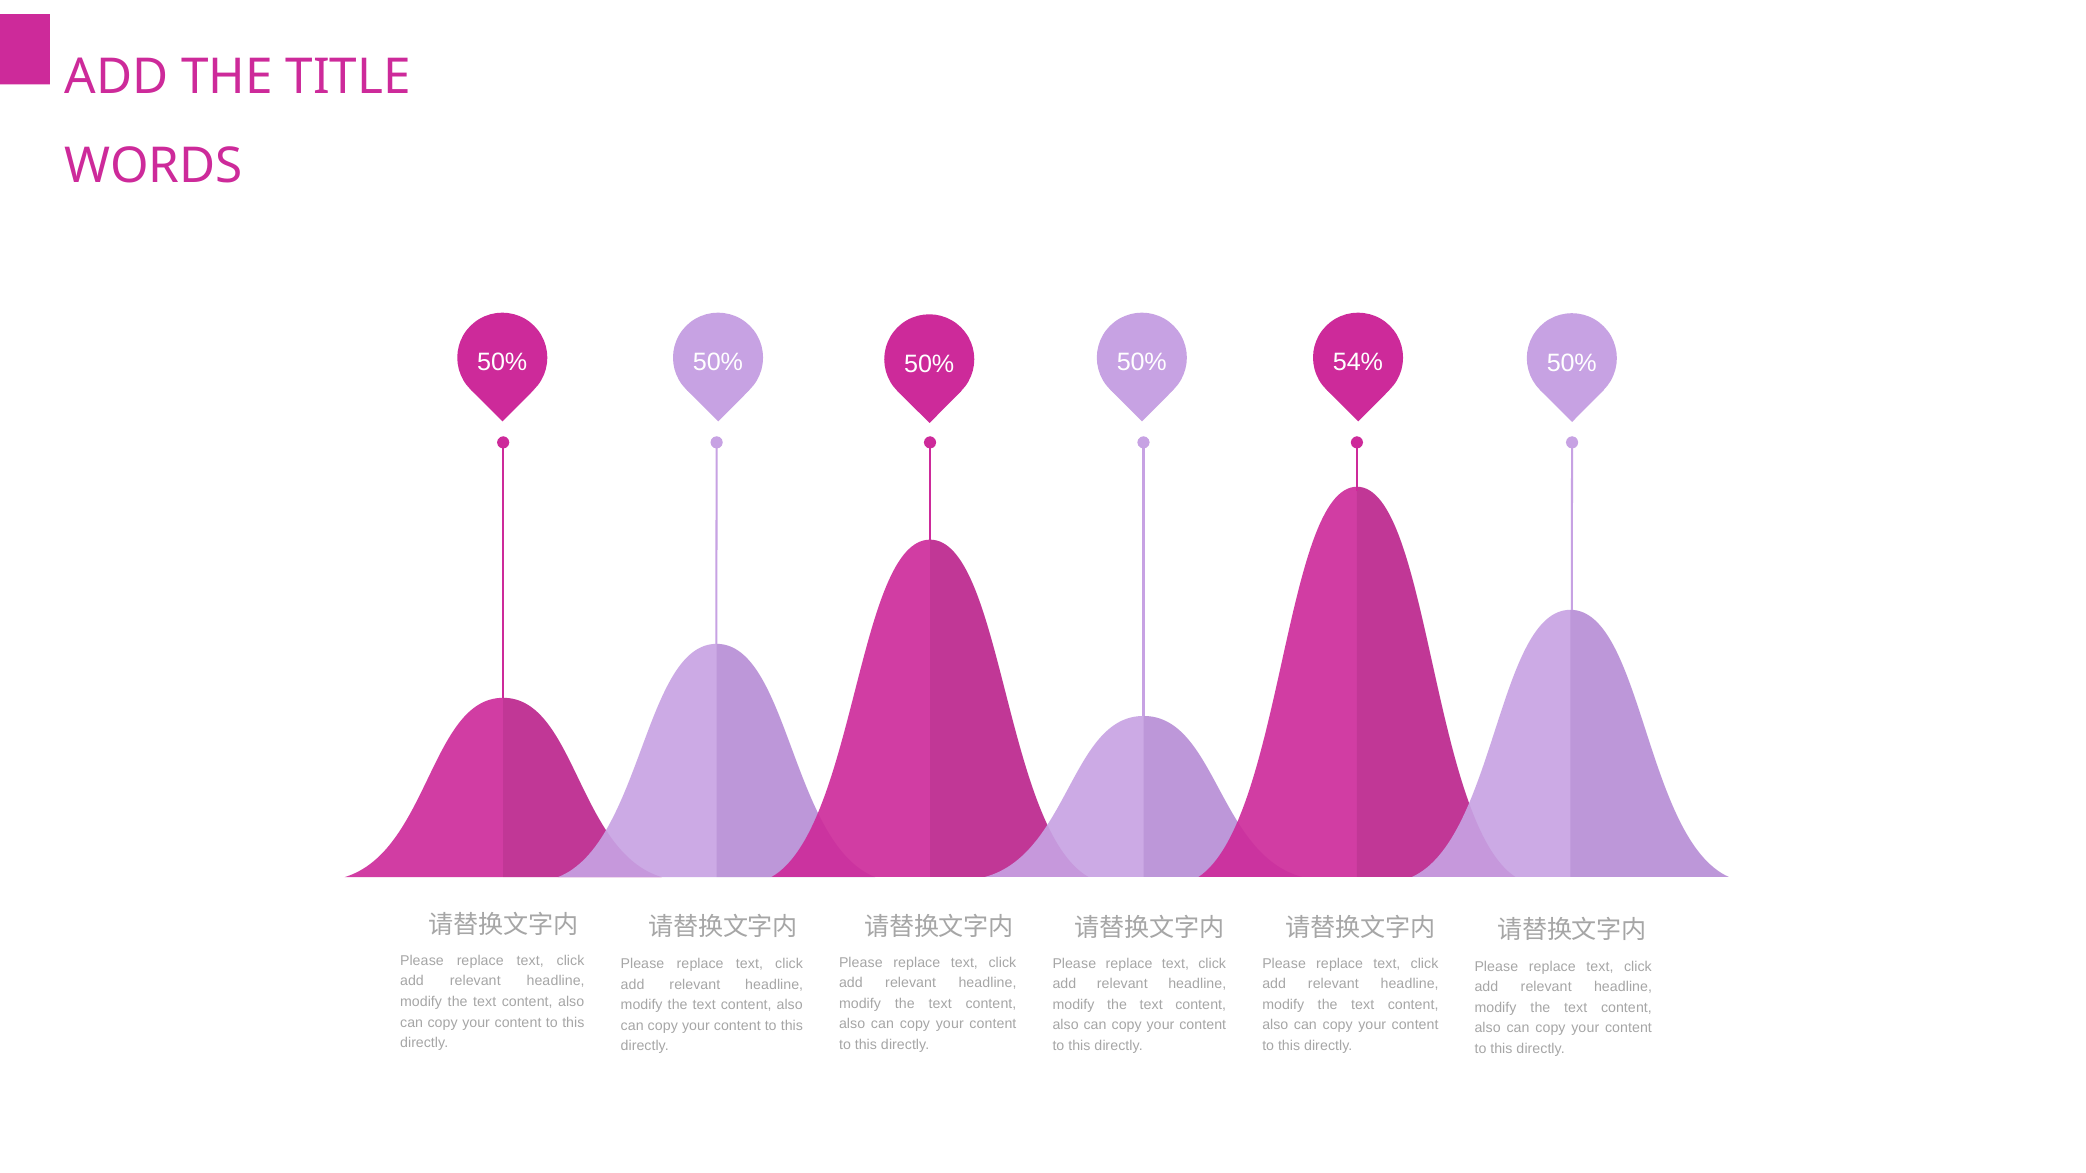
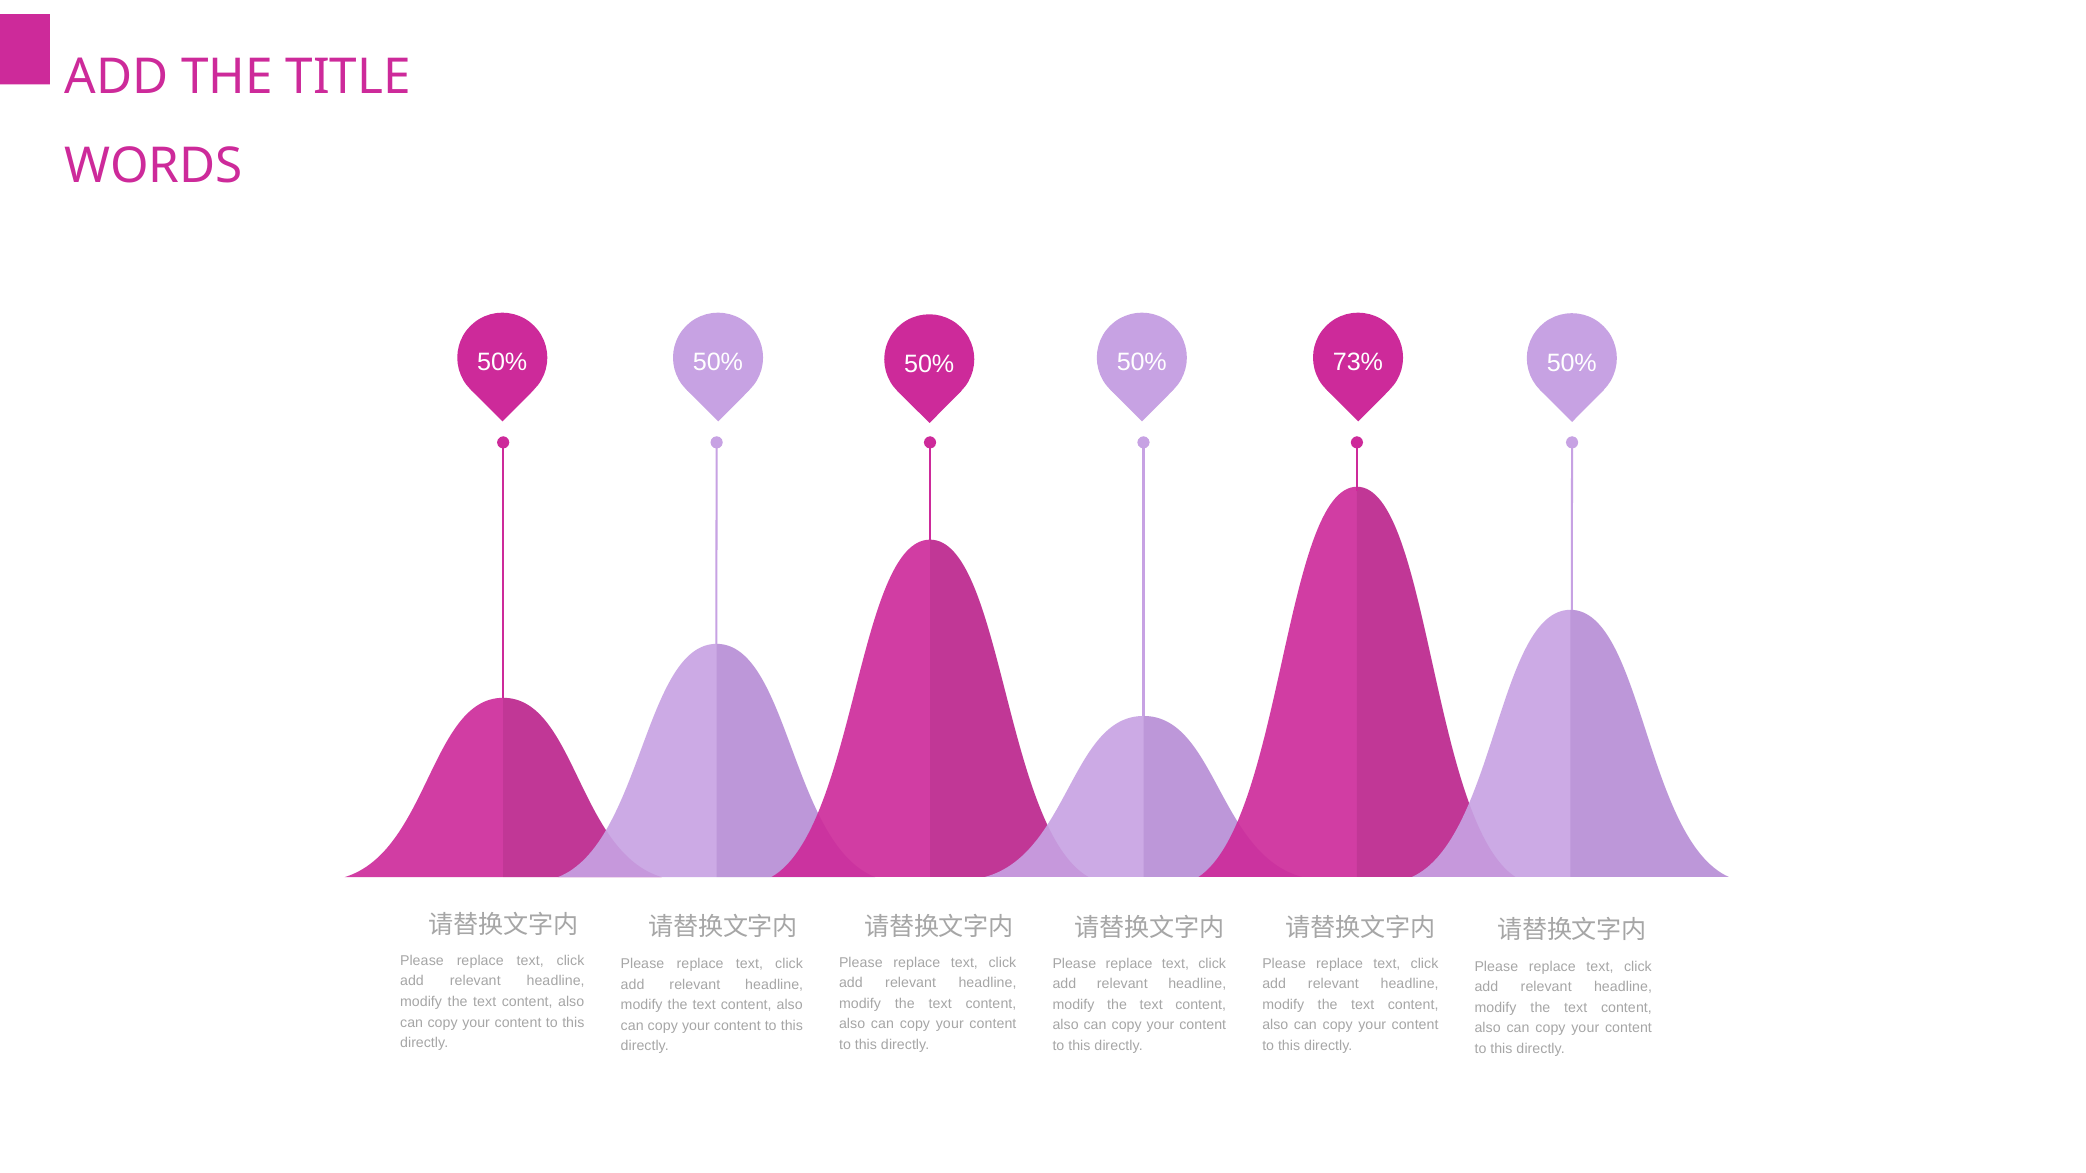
54%: 54% -> 73% (1358, 362)
